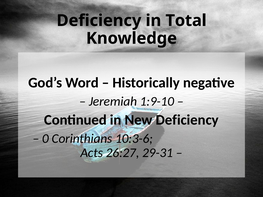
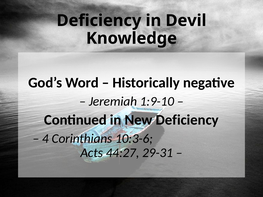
Total: Total -> Devil (186, 21)
0: 0 -> 4 (45, 139)
26:27: 26:27 -> 44:27 (123, 153)
